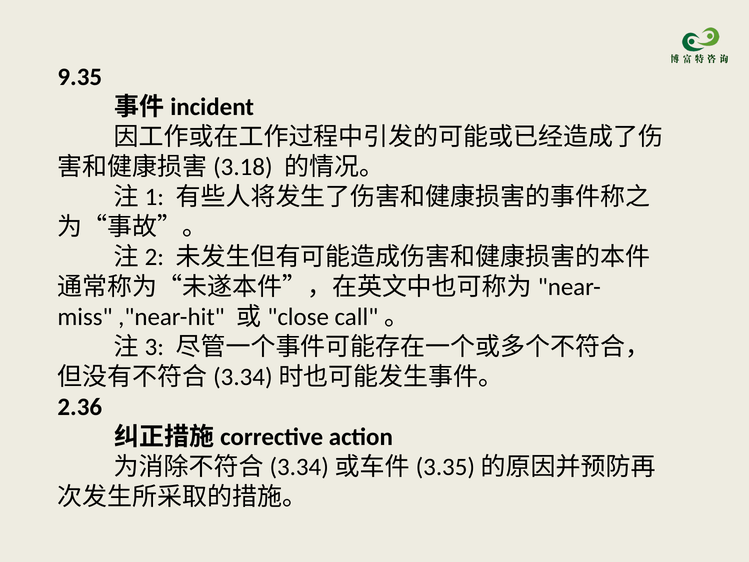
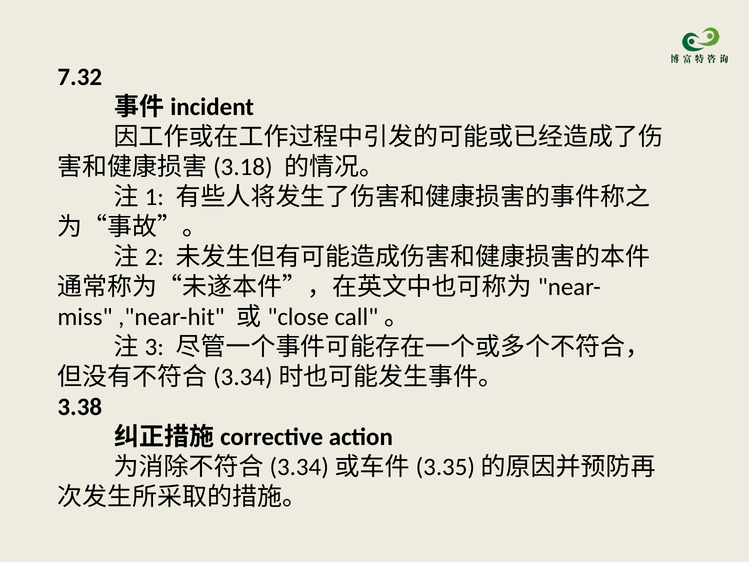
9.35: 9.35 -> 7.32 (80, 77)
2.36: 2.36 -> 3.38 (80, 407)
